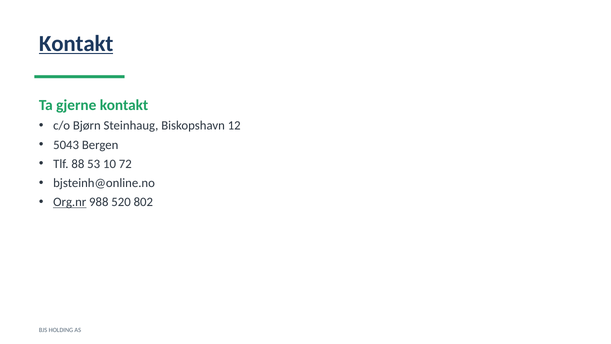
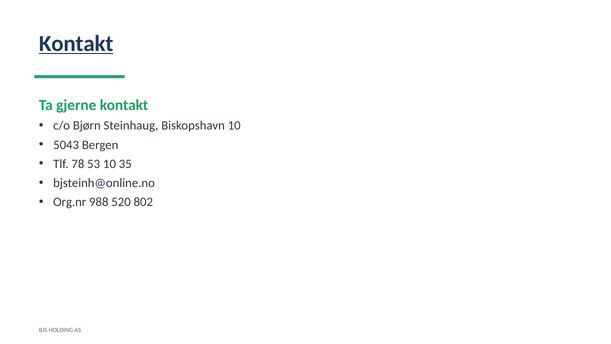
Biskopshavn 12: 12 -> 10 (234, 126)
88: 88 -> 78 (78, 164)
72: 72 -> 35 (125, 164)
Org.nr underline: present -> none (70, 202)
